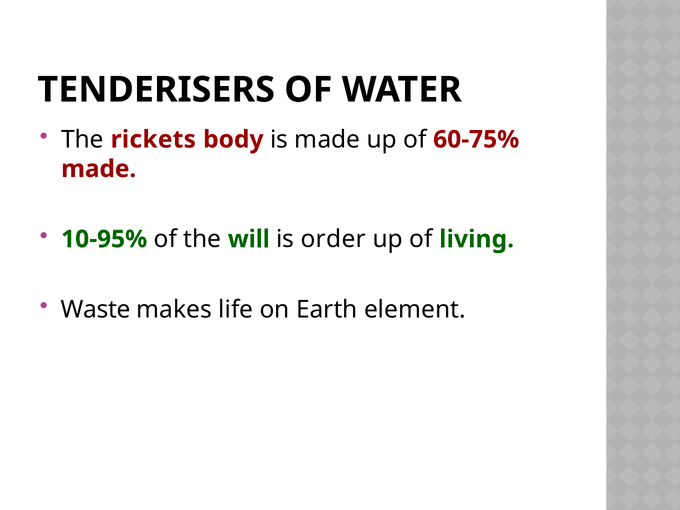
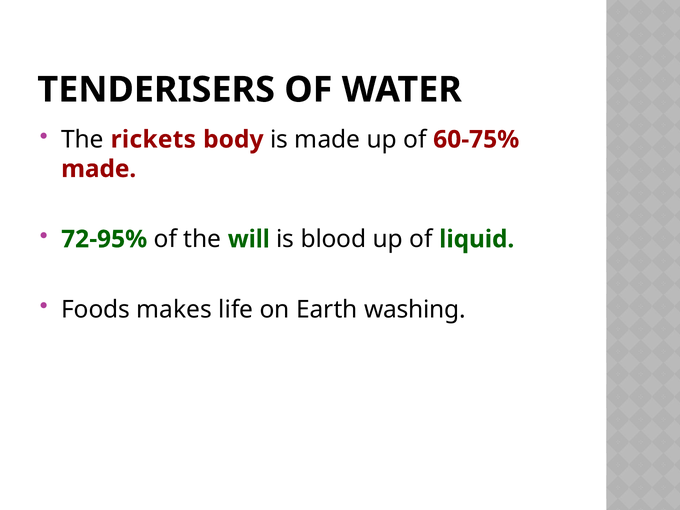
10-95%: 10-95% -> 72-95% (104, 239)
order: order -> blood (333, 239)
living: living -> liquid (477, 239)
Waste: Waste -> Foods (96, 309)
element: element -> washing (415, 309)
